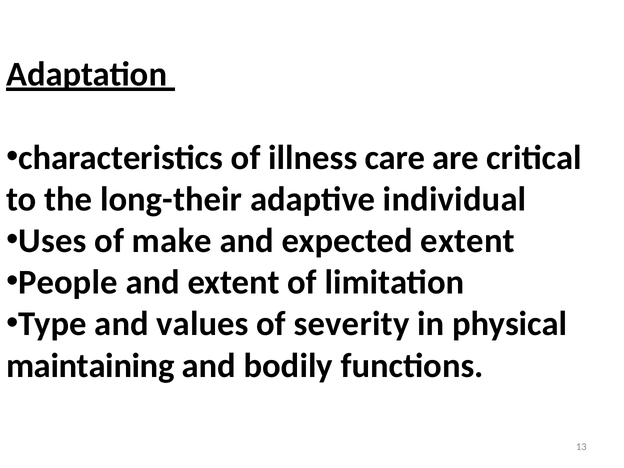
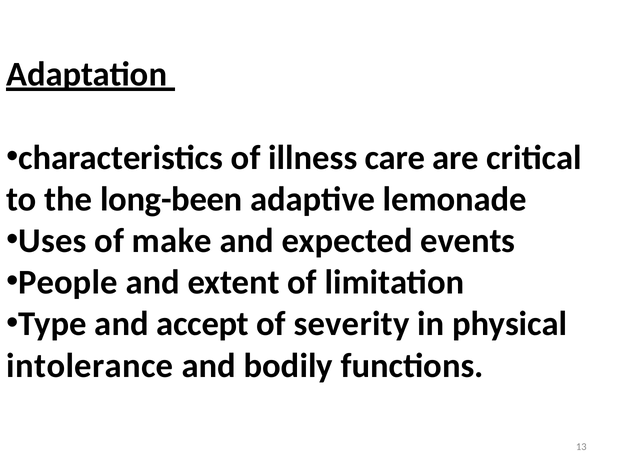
long-their: long-their -> long-been (171, 199)
individual: individual -> lemonade (455, 199)
expected extent: extent -> events (468, 241)
values: values -> accept (203, 324)
maintaining: maintaining -> intolerance (90, 366)
